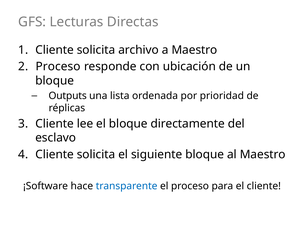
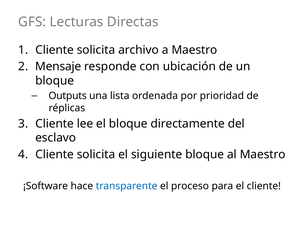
Proceso: Proceso -> Mensaje (58, 67)
